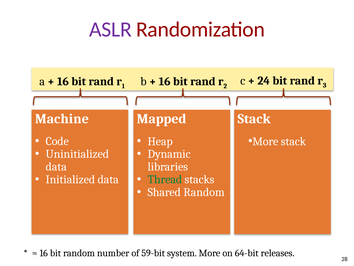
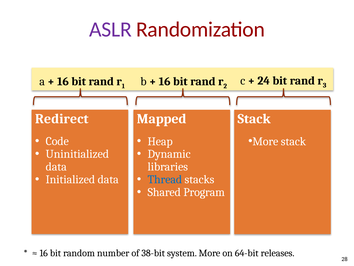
Machine: Machine -> Redirect (62, 119)
Thread colour: green -> blue (165, 179)
Shared Random: Random -> Program (204, 192)
59-bit: 59-bit -> 38-bit (153, 253)
